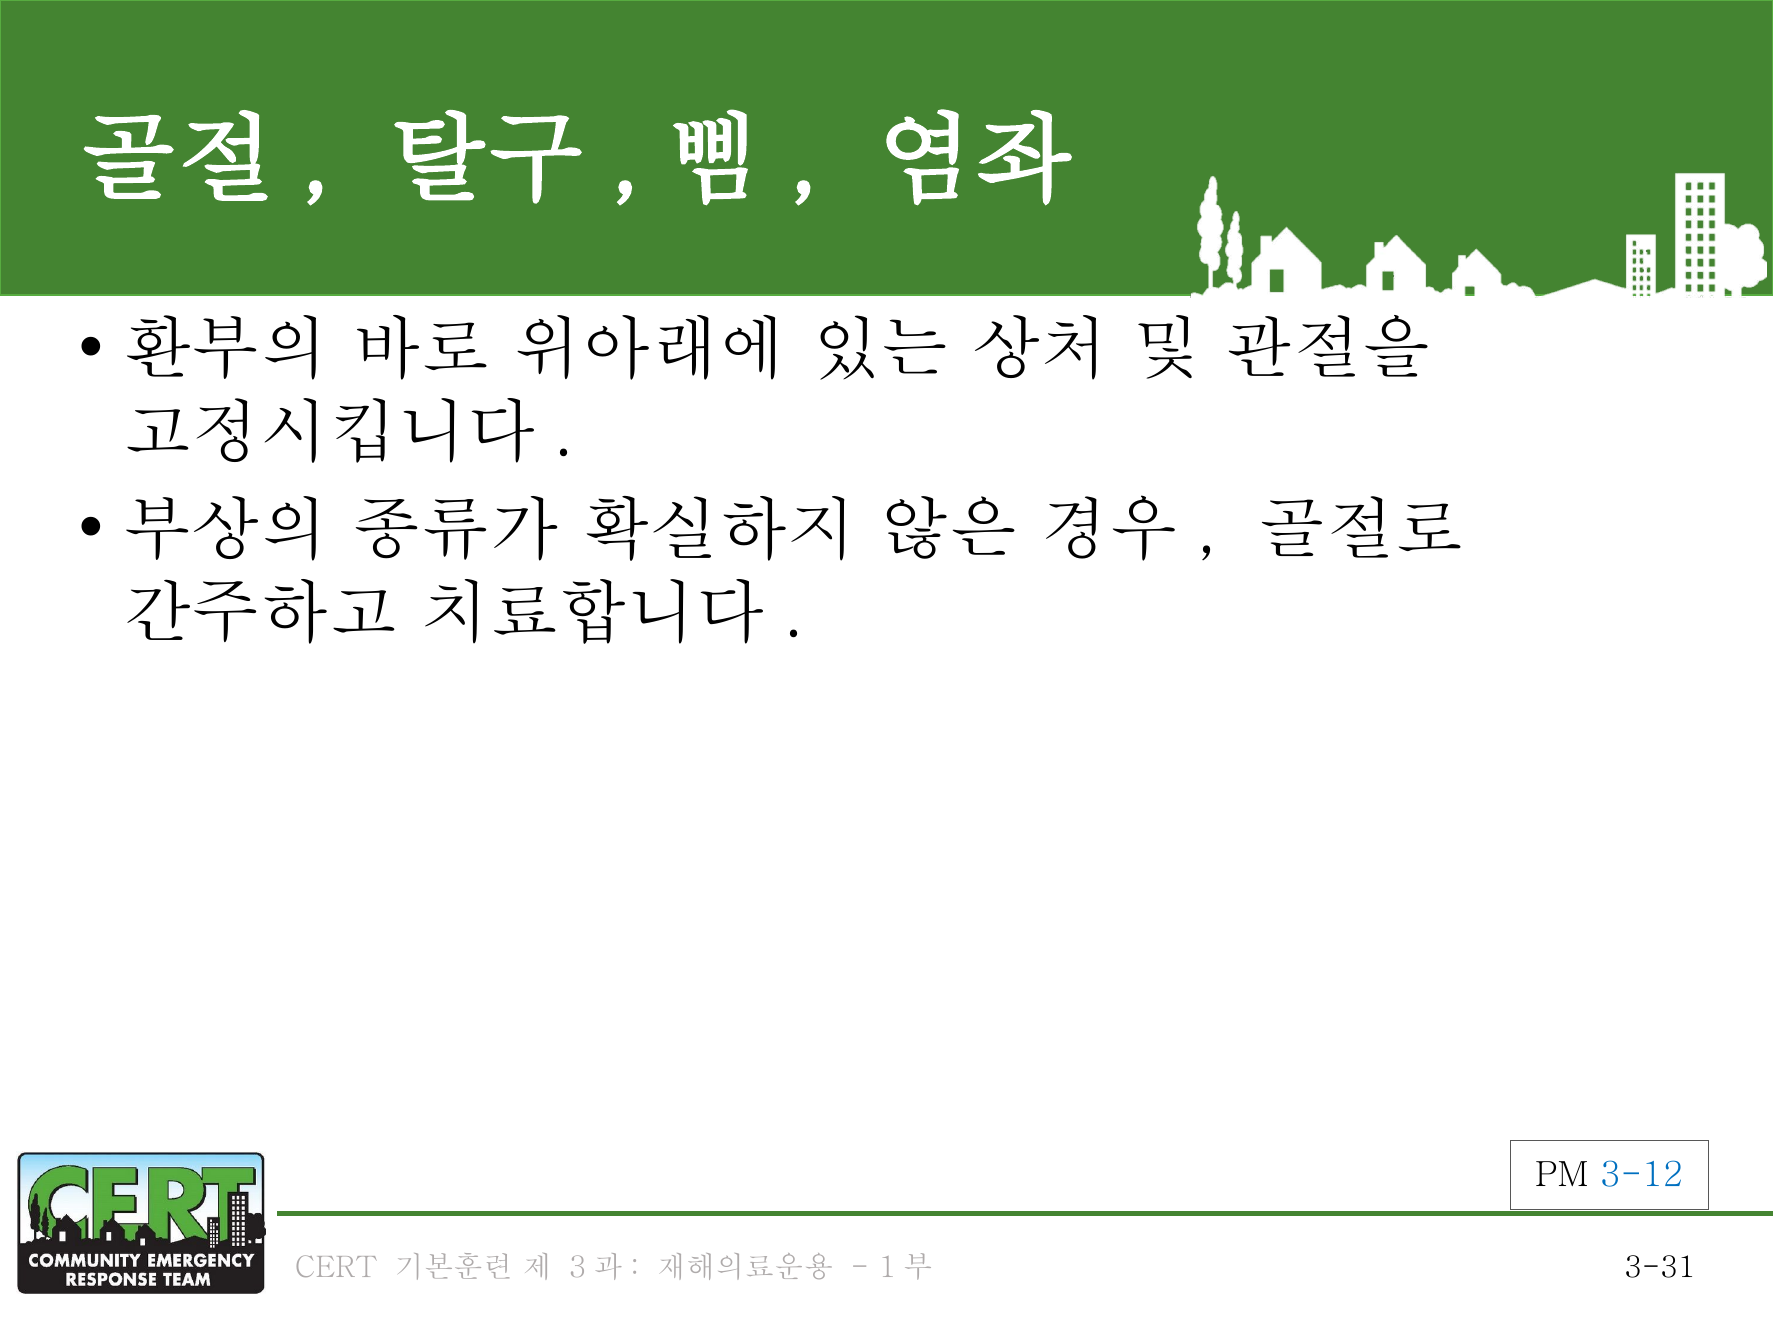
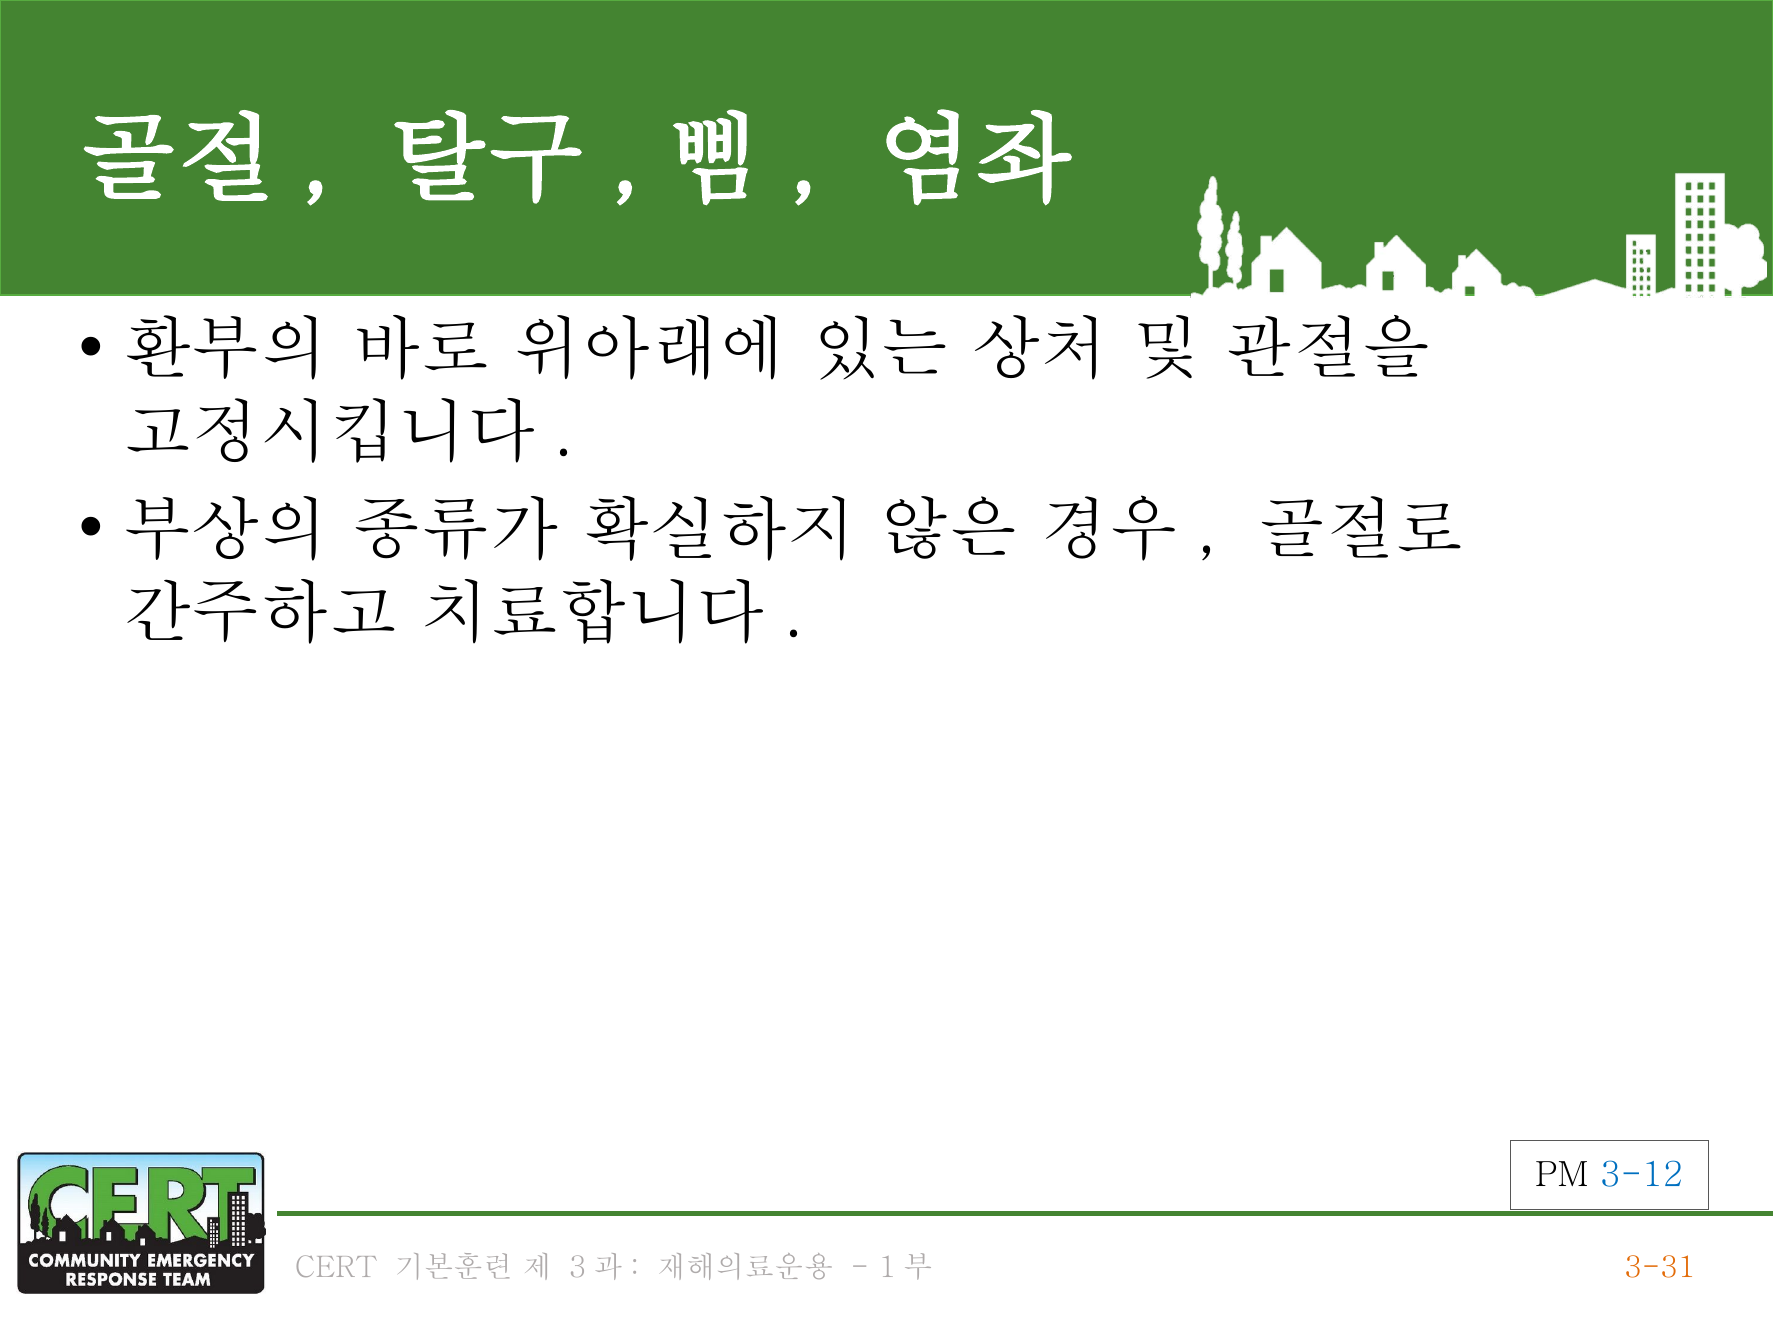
3-31 colour: black -> orange (1660, 1267)
